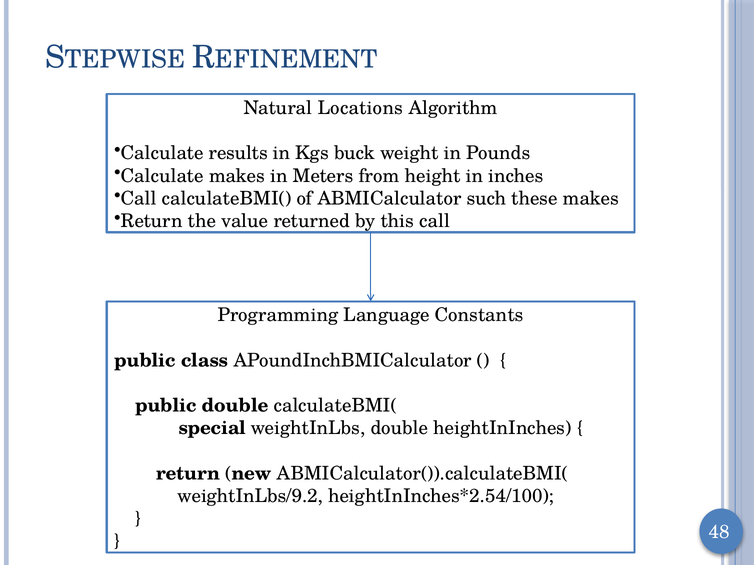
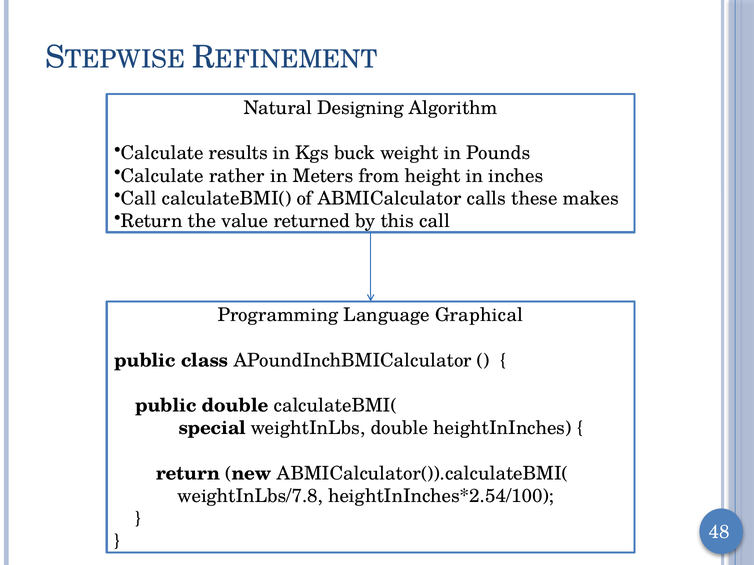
Locations: Locations -> Designing (361, 108)
Calculate makes: makes -> rather (237, 176)
such: such -> calls (486, 199)
Constants: Constants -> Graphical (479, 315)
weightInLbs/9.2: weightInLbs/9.2 -> weightInLbs/7.8 (250, 496)
